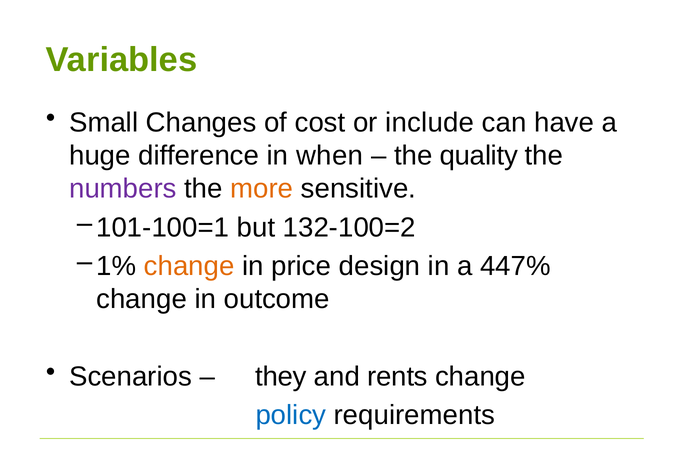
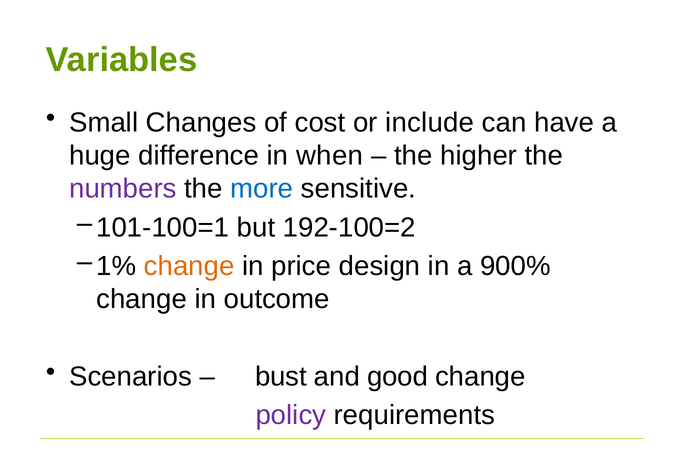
quality: quality -> higher (479, 156)
more colour: orange -> blue (262, 189)
132-100=2: 132-100=2 -> 192-100=2 (349, 227)
447%: 447% -> 900% (515, 266)
they: they -> bust (281, 377)
rents: rents -> good (398, 377)
policy colour: blue -> purple (291, 415)
